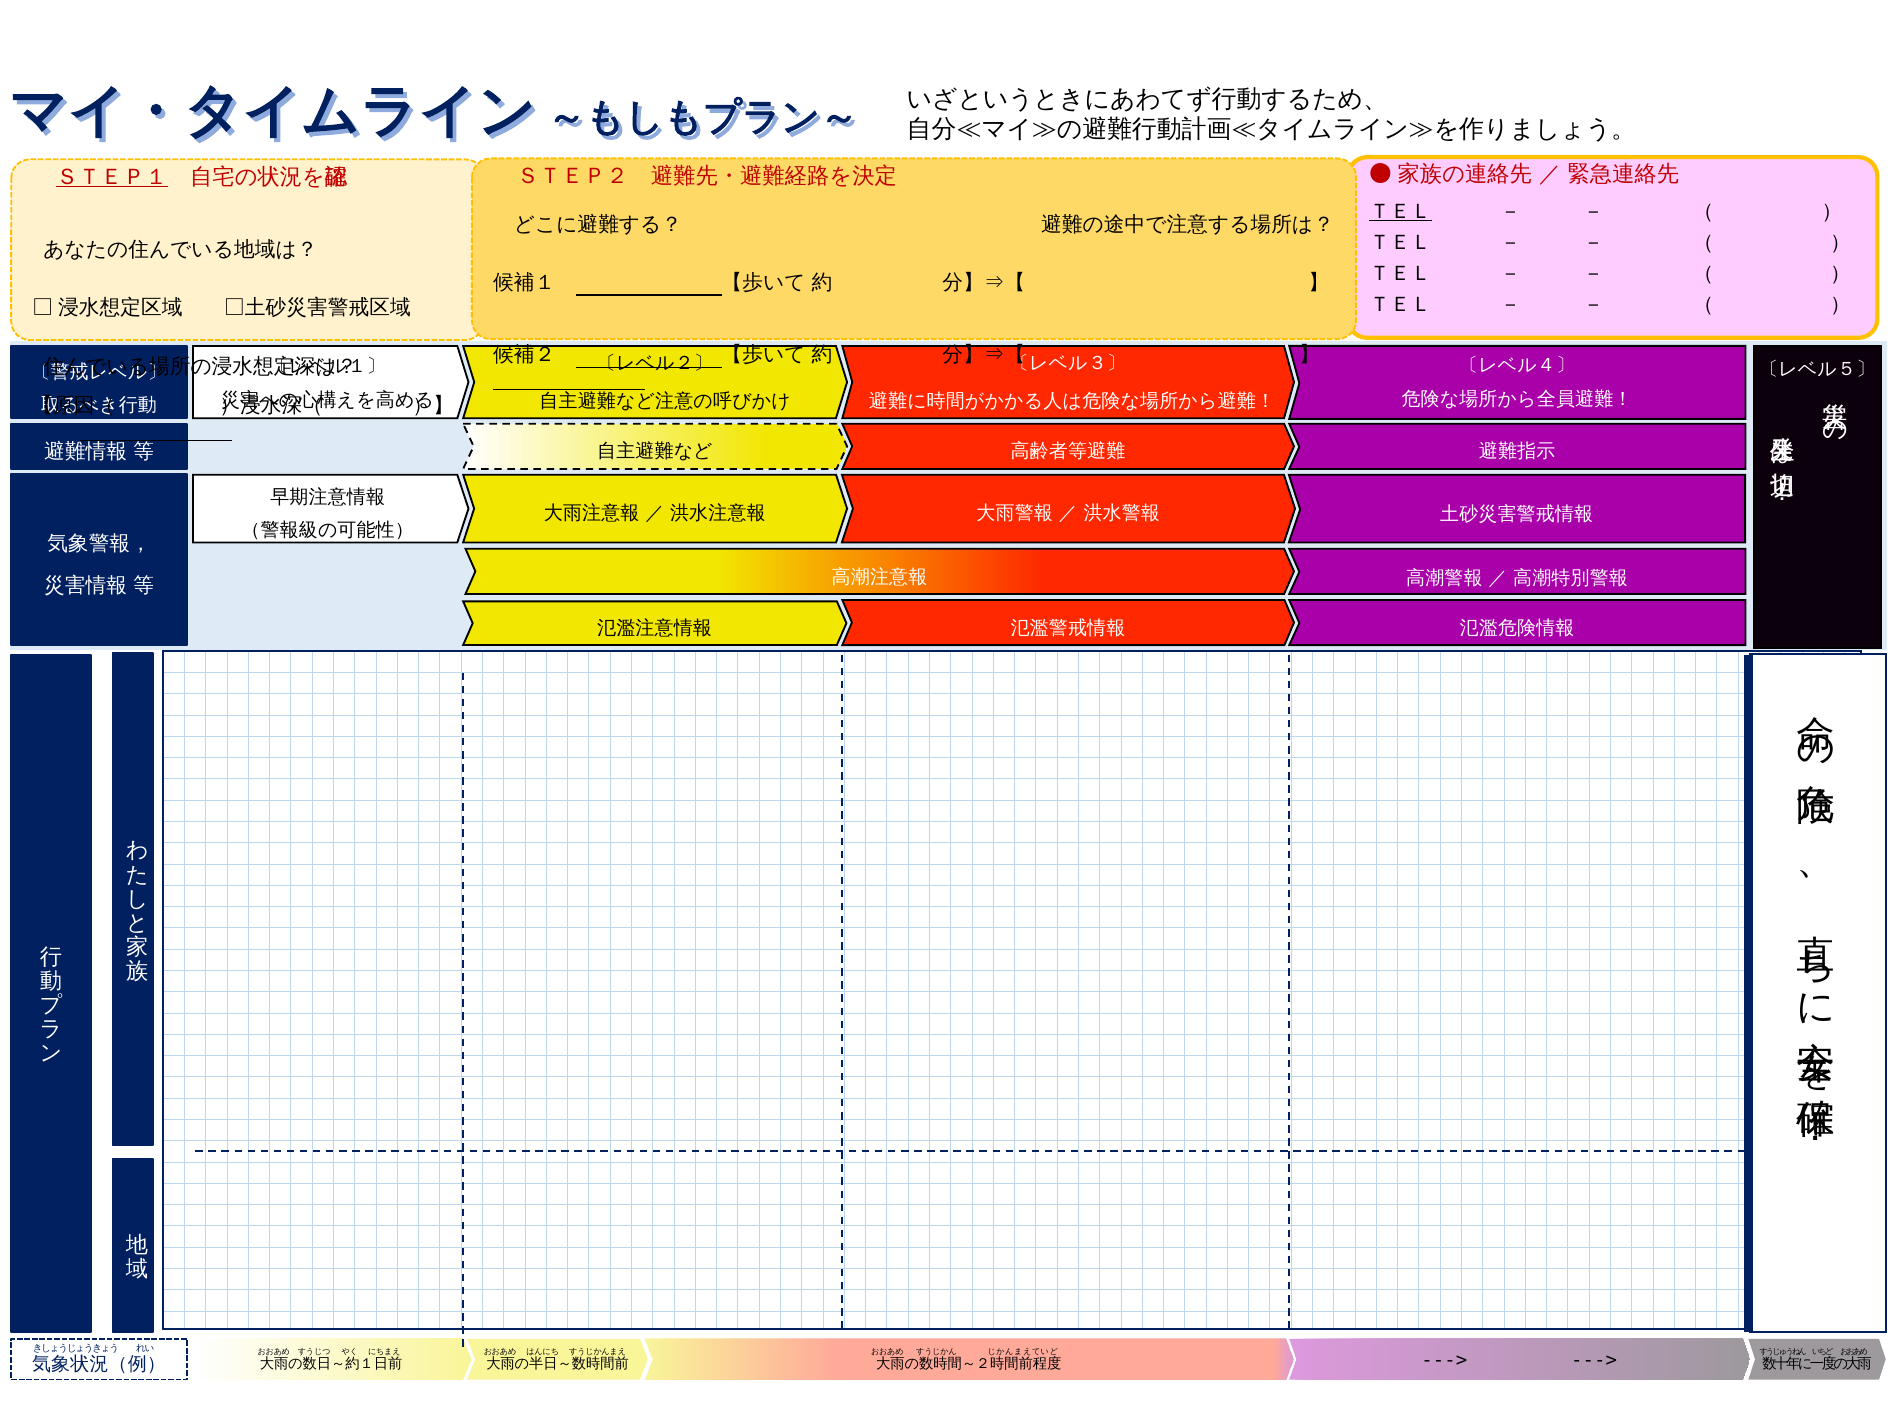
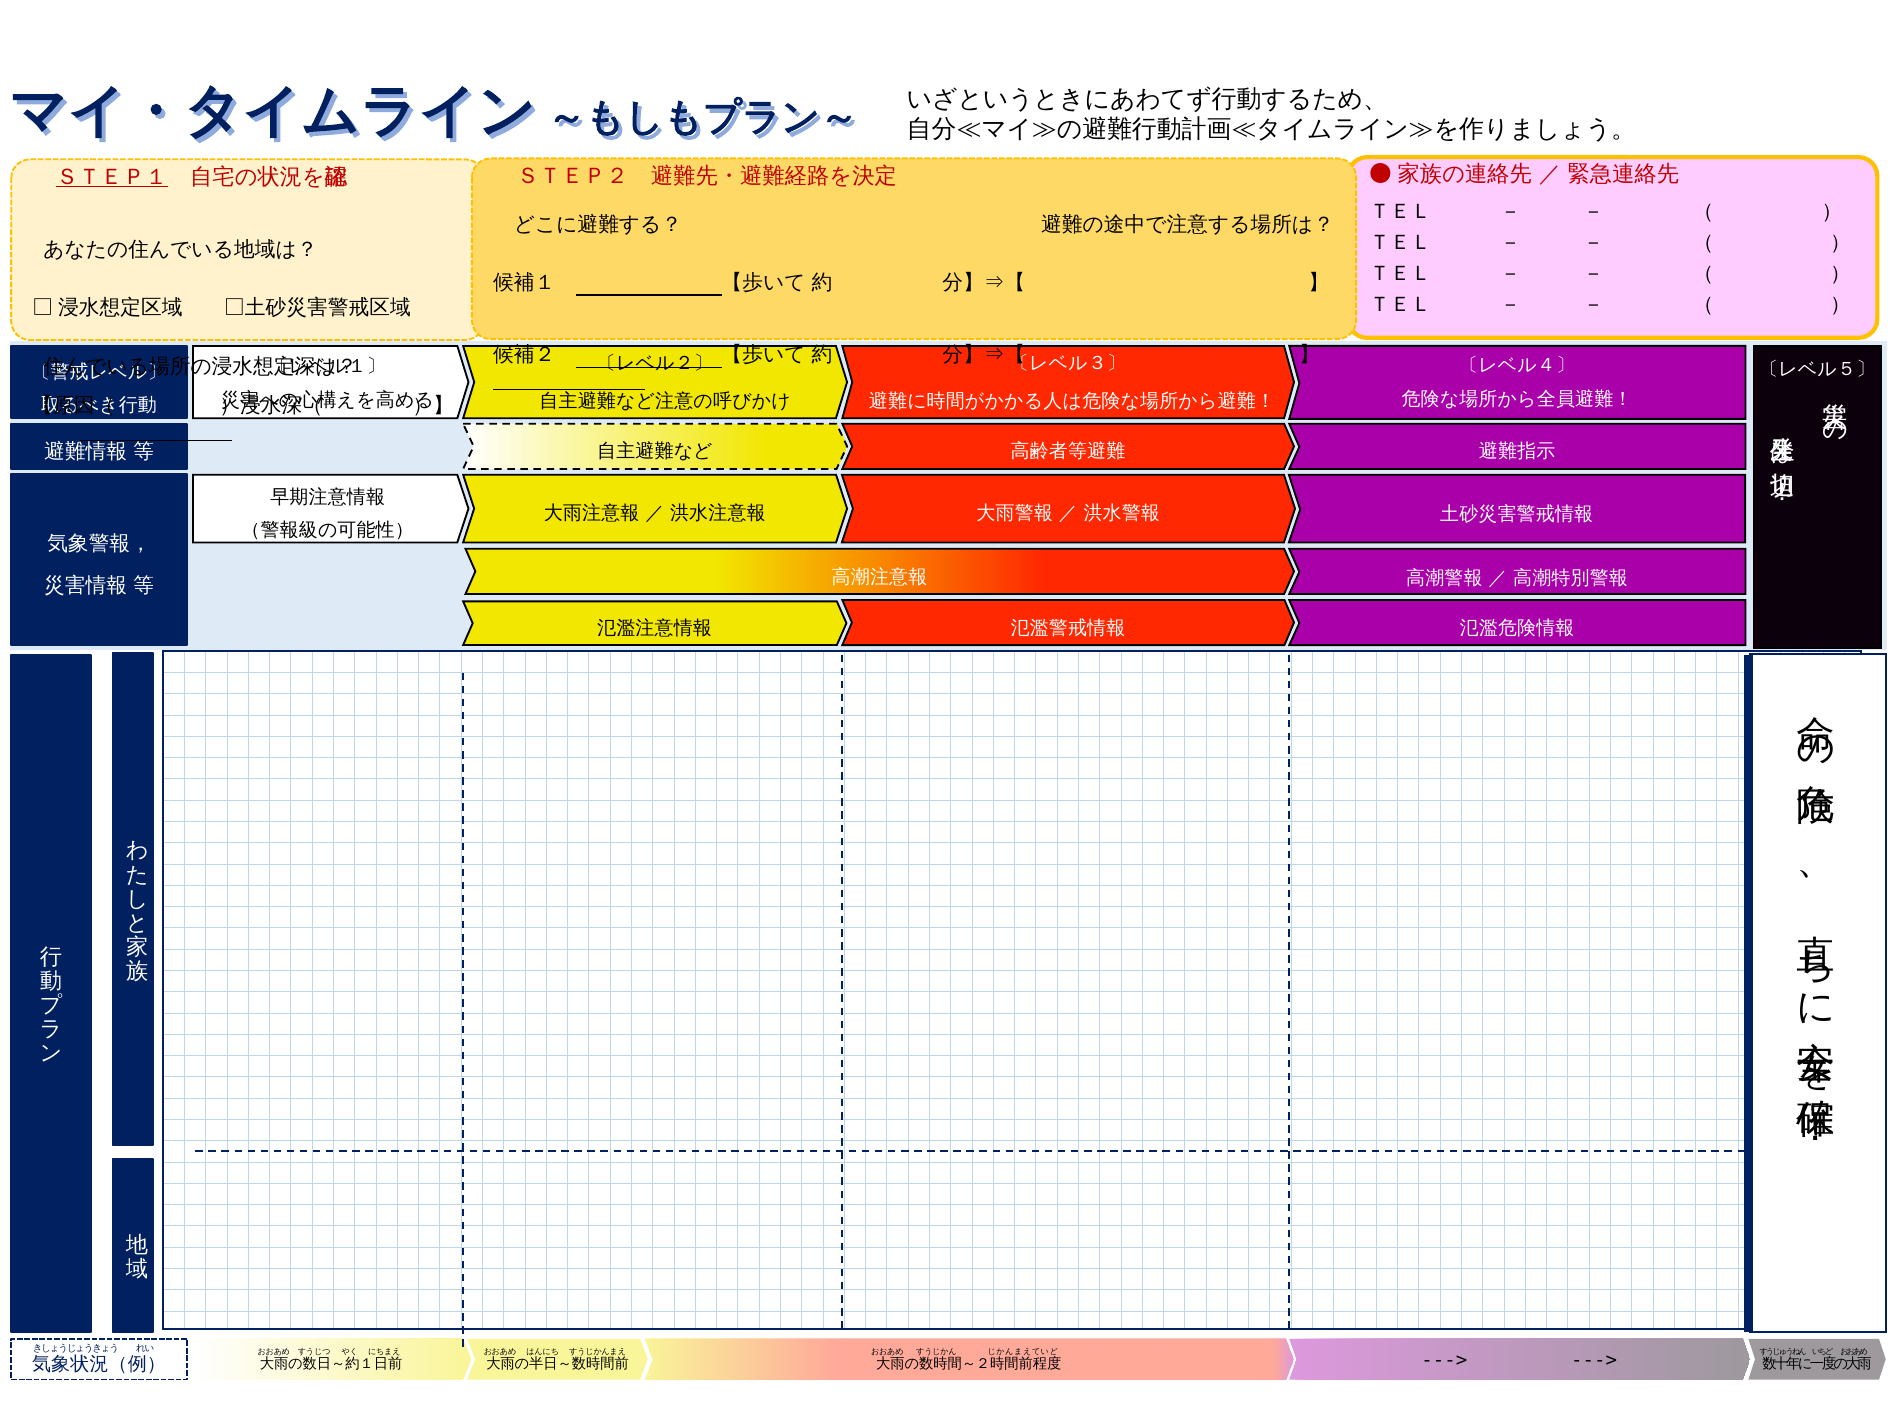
ＴＥＬ underline: present -> none (1401, 212)
